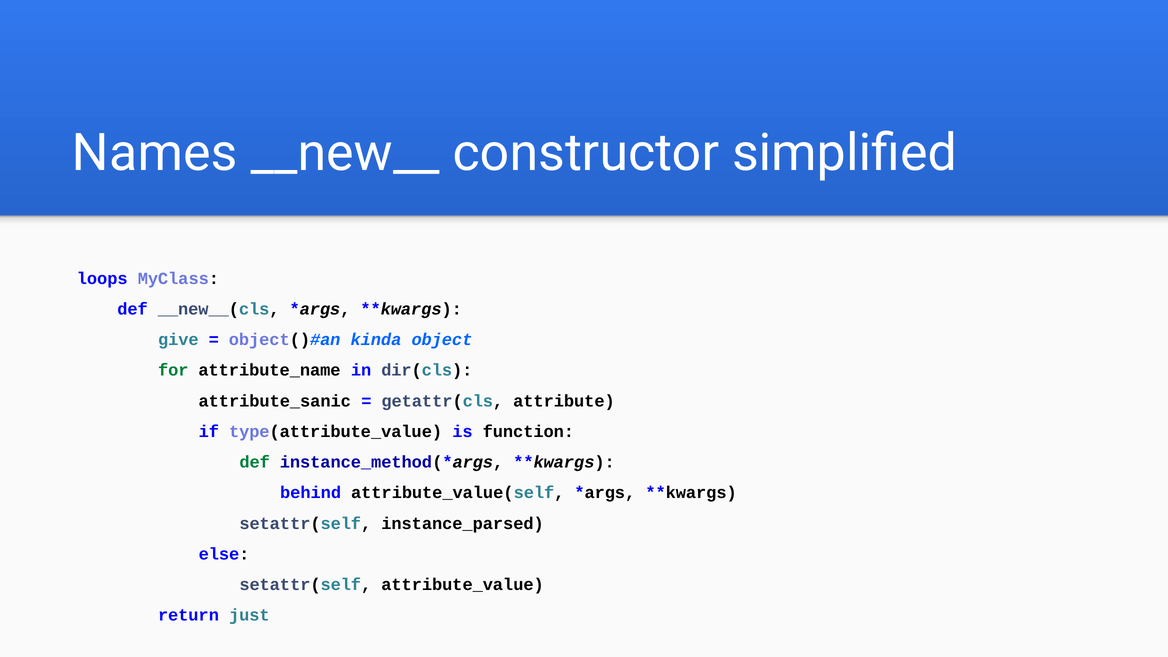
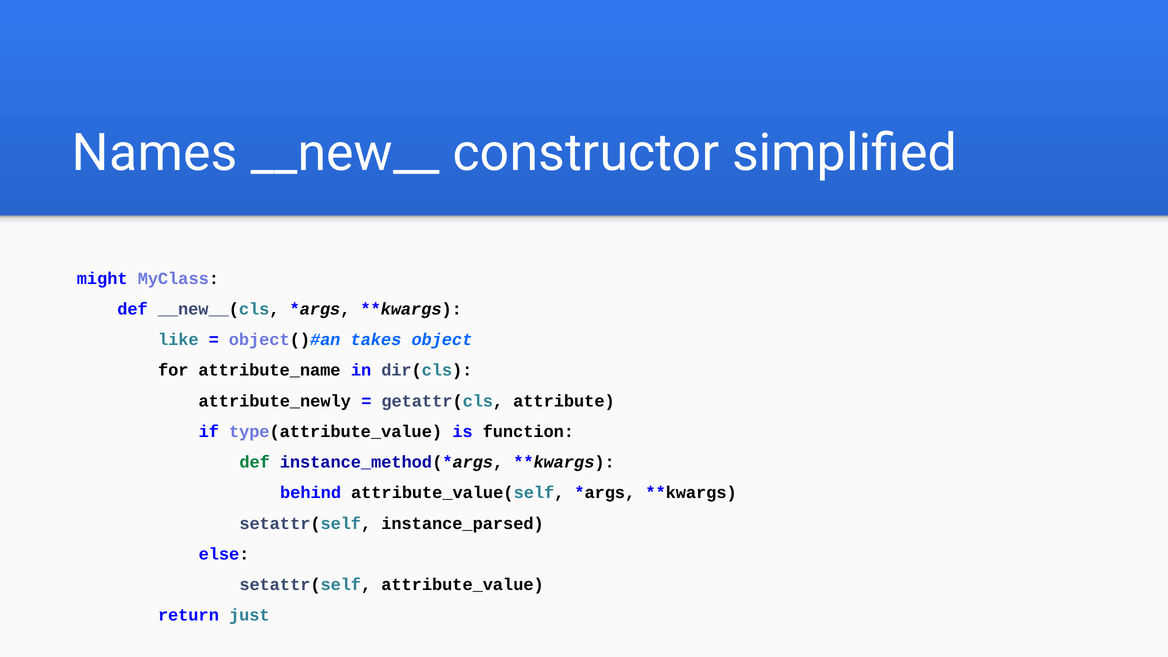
loops: loops -> might (102, 278)
give: give -> like (178, 340)
kinda: kinda -> takes (376, 340)
for colour: green -> black (173, 370)
attribute_sanic: attribute_sanic -> attribute_newly (275, 401)
